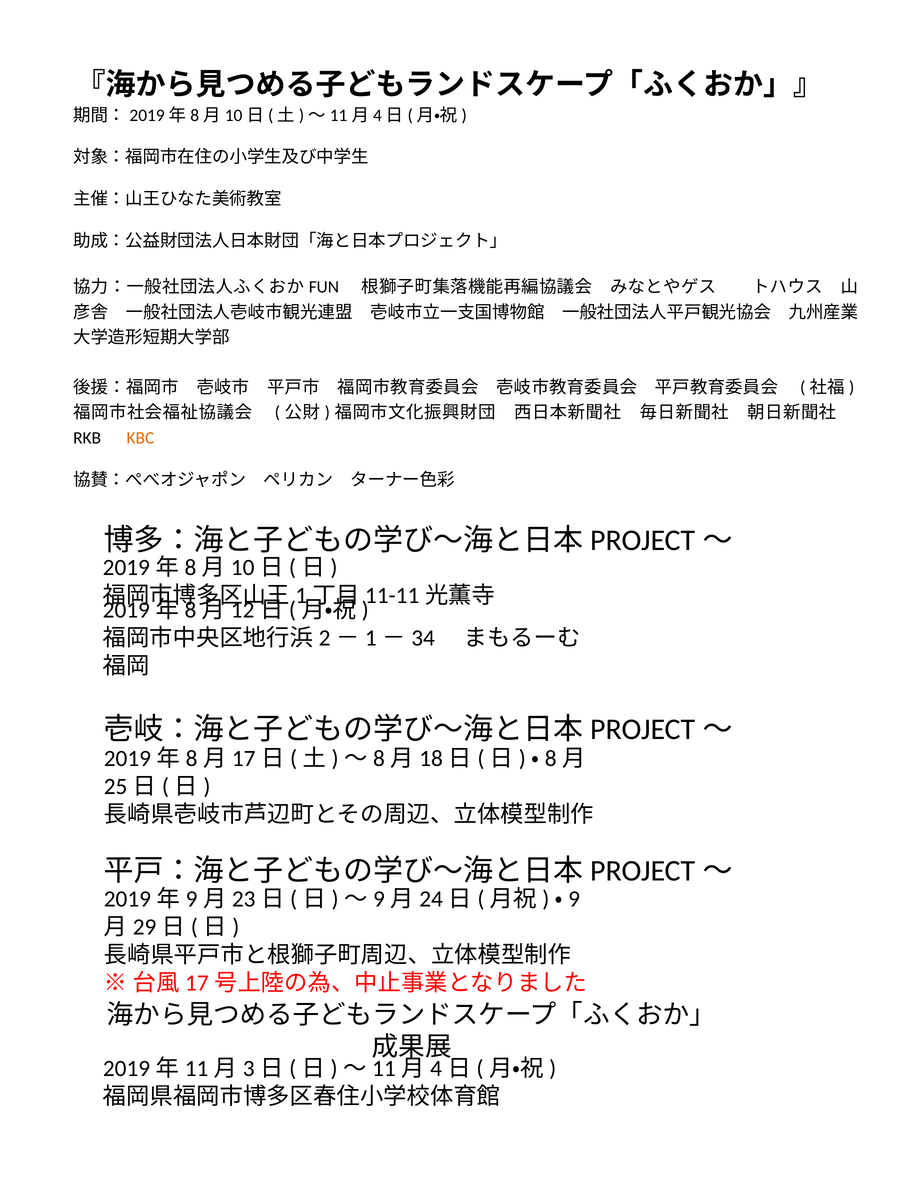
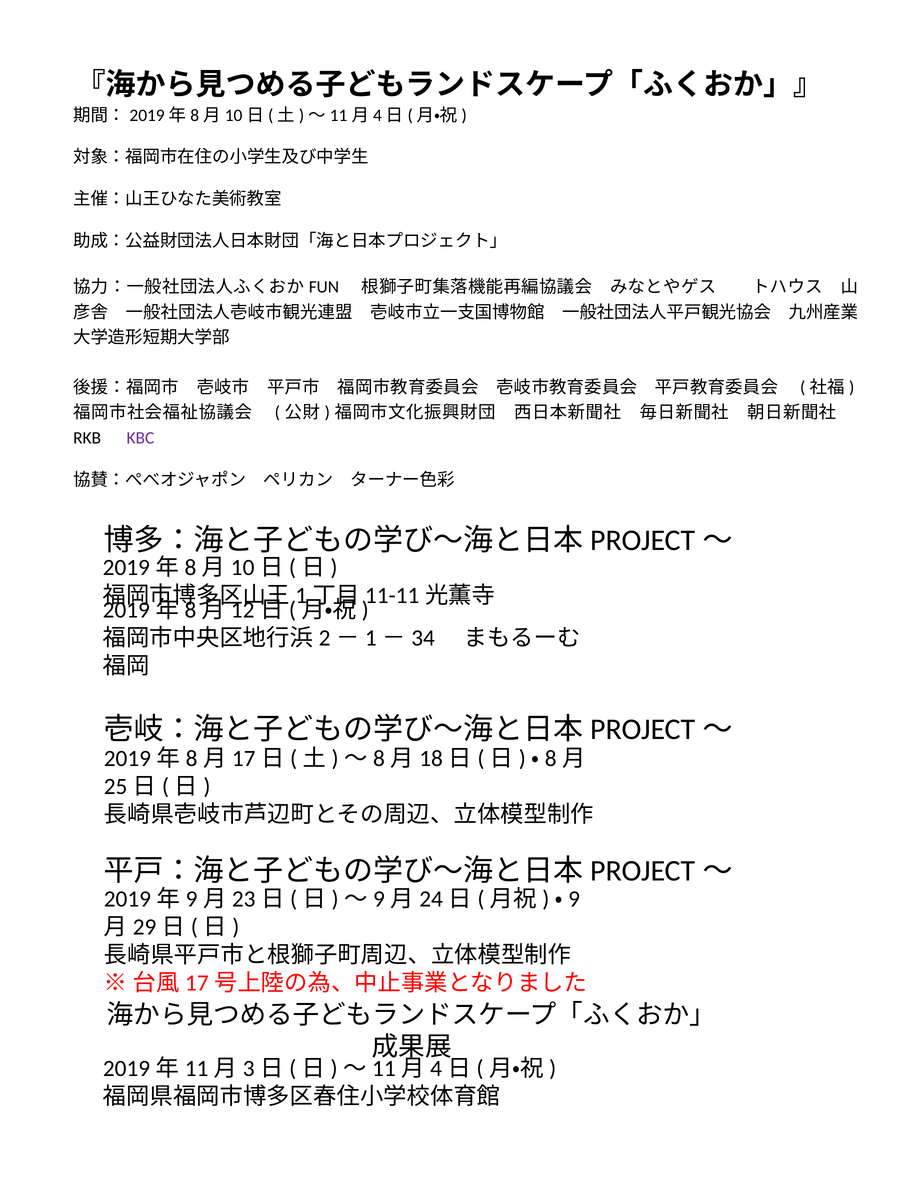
KBC colour: orange -> purple (140, 438)
